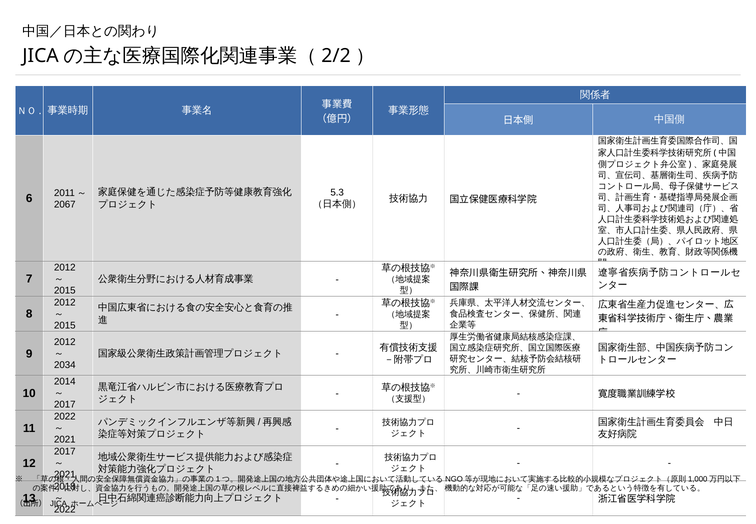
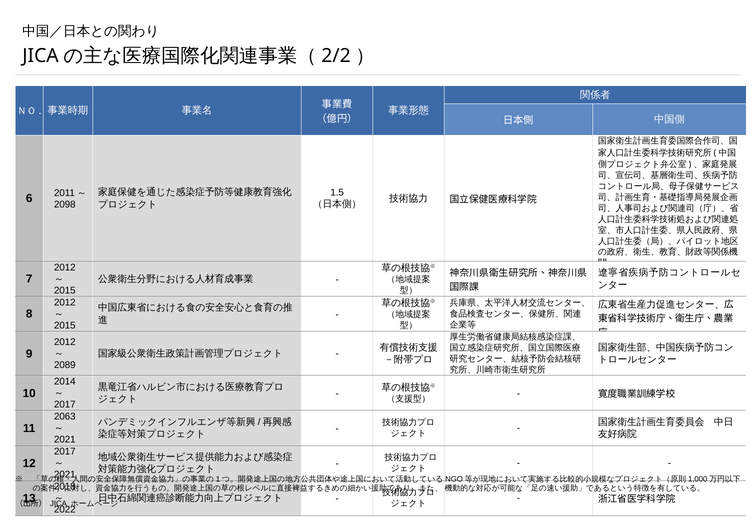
5.3: 5.3 -> 1.5 (337, 192)
2067: 2067 -> 2098 (65, 204)
2034: 2034 -> 2089 (65, 365)
2022: 2022 -> 2063 (65, 416)
